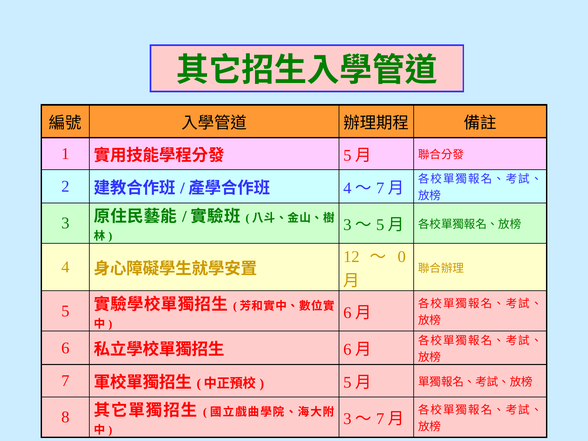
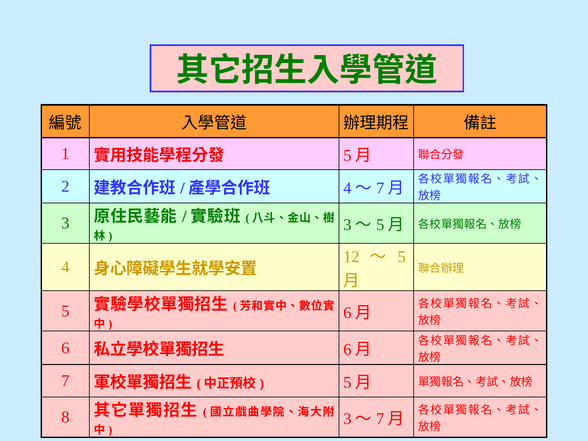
0: 0 -> 5 (402, 257)
